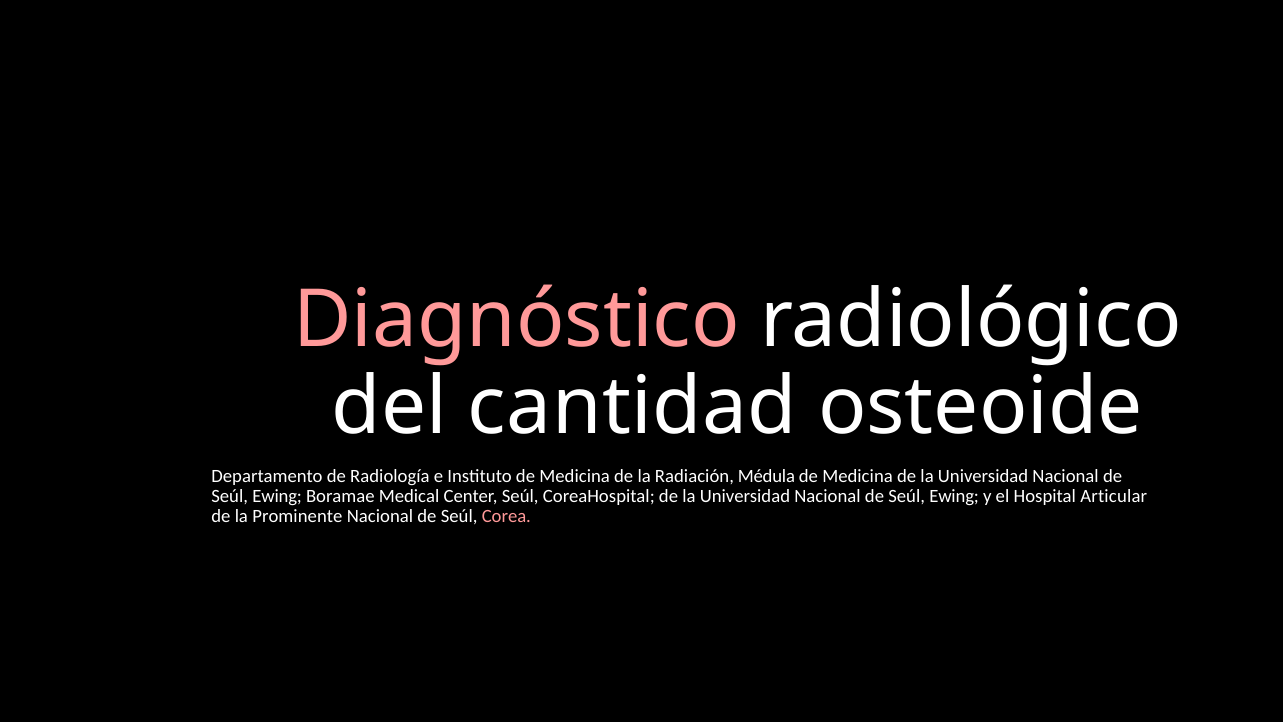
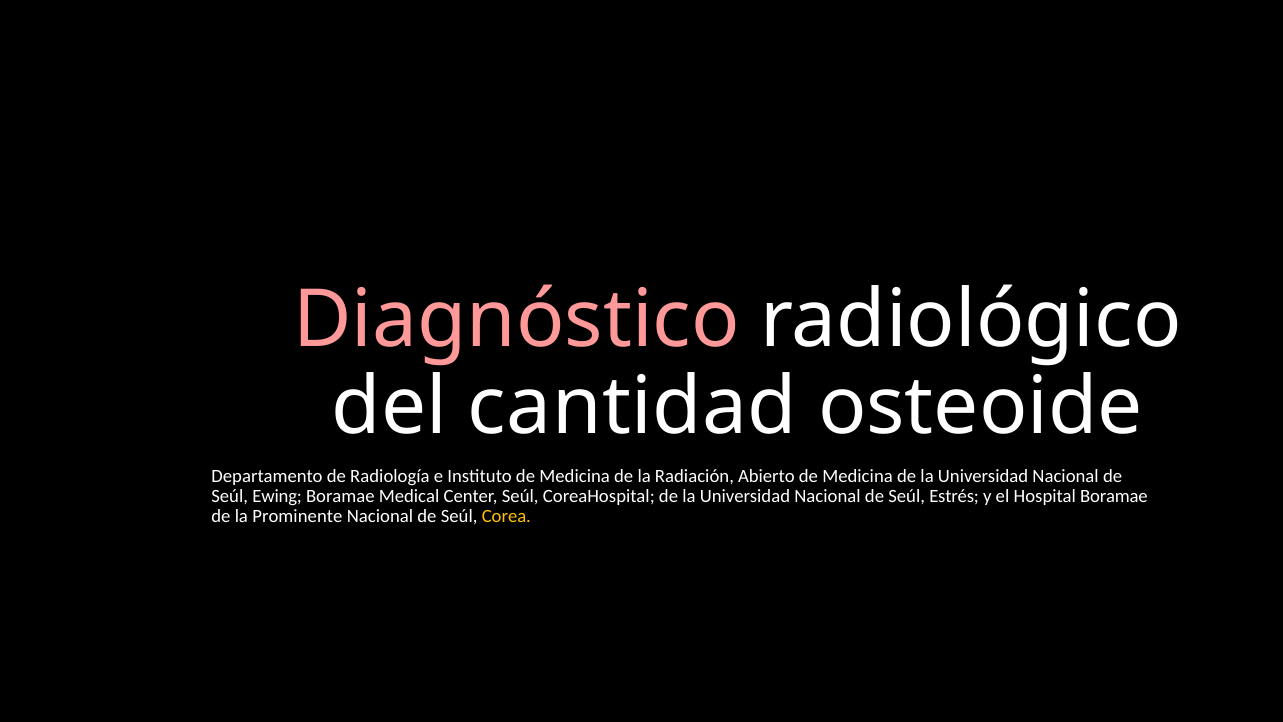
Médula: Médula -> Abierto (766, 476)
Ewing: Ewing -> Estrés (954, 496)
Hospital Articular: Articular -> Boramae (1114, 496)
Corea colour: pink -> yellow (506, 516)
